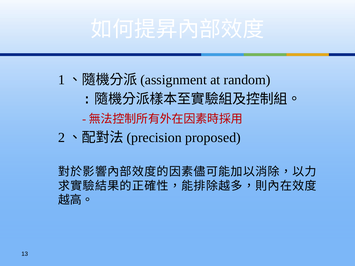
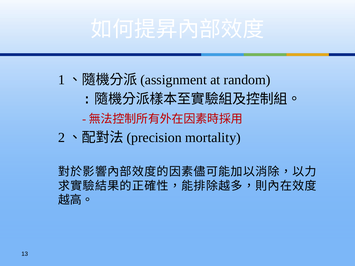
proposed: proposed -> mortality (213, 138)
